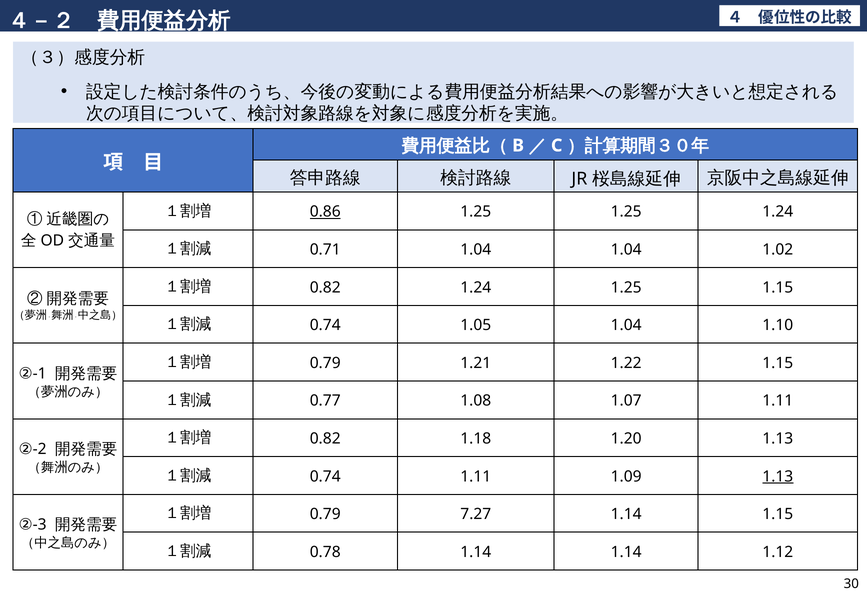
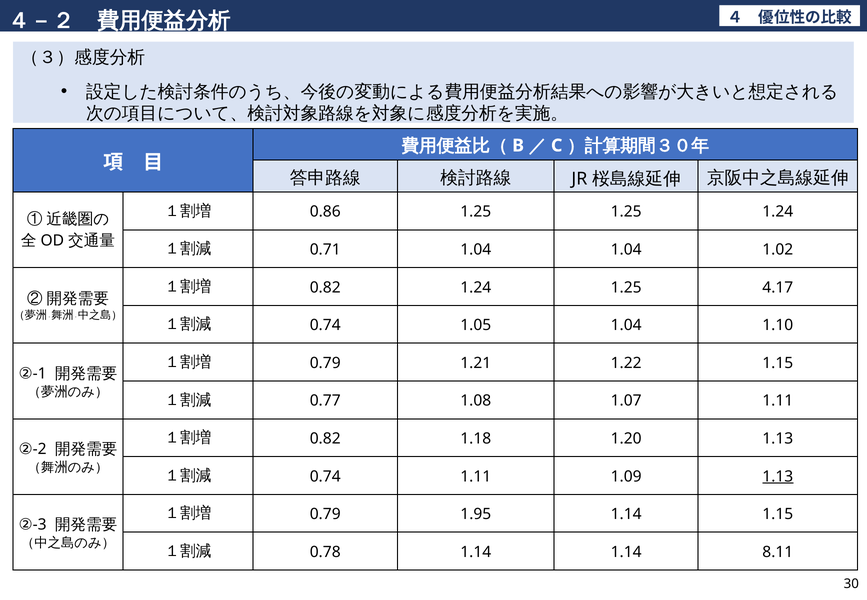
0.86 underline: present -> none (325, 212)
1.25 1.15: 1.15 -> 4.17 (778, 288)
7.27: 7.27 -> 1.95 (476, 514)
1.12: 1.12 -> 8.11 (778, 552)
